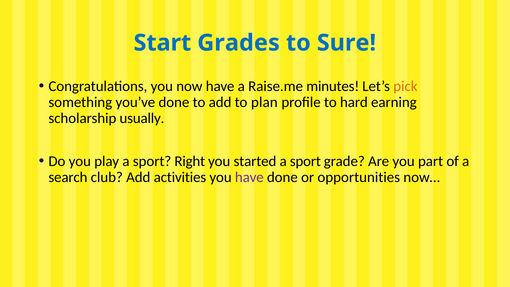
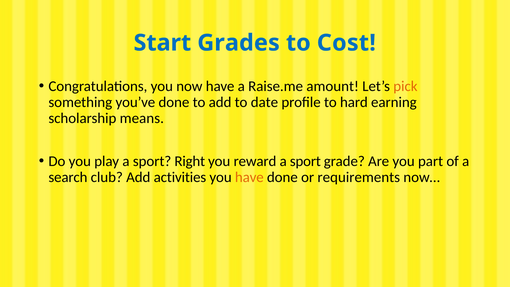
Sure: Sure -> Cost (346, 43)
minutes: minutes -> amount (333, 86)
plan: plan -> date (264, 102)
usually: usually -> means (142, 118)
started: started -> reward (255, 161)
have colour: purple -> orange (249, 177)
opportunities: opportunities -> requirements (359, 177)
